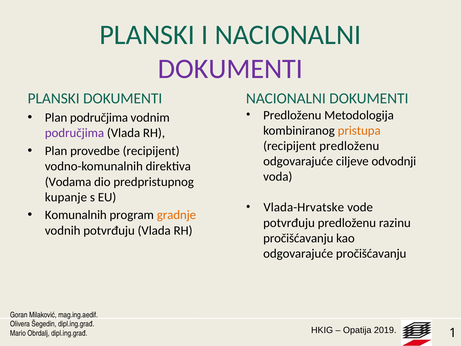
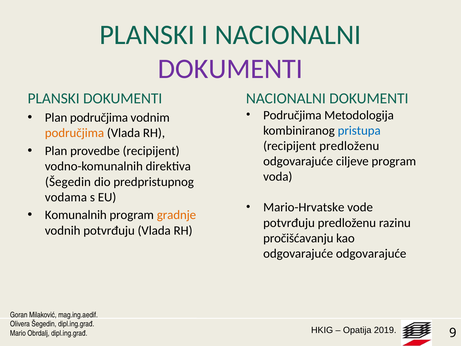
Predloženu: Predloženu -> Područjima (292, 115)
pristupa colour: orange -> blue (359, 130)
područjima colour: purple -> orange (74, 133)
ciljeve odvodnji: odvodnji -> program (394, 161)
Vodama: Vodama -> Šegedin (68, 182)
kupanje: kupanje -> vodama (66, 197)
Vlada-Hrvatske: Vlada-Hrvatske -> Mario-Hrvatske (304, 207)
odgovarajuće pročišćavanju: pročišćavanju -> odgovarajuće (371, 253)
1: 1 -> 9 (453, 333)
